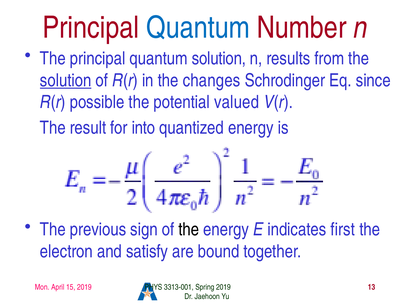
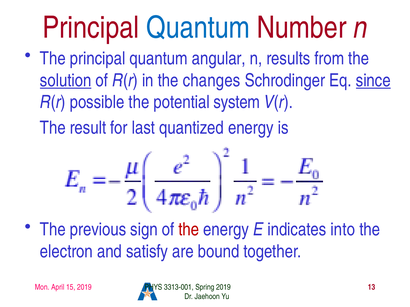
quantum solution: solution -> angular (219, 59)
since underline: none -> present (373, 81)
valued: valued -> system (237, 102)
into: into -> last (143, 128)
the colour: black -> red (189, 230)
first: first -> into (343, 230)
